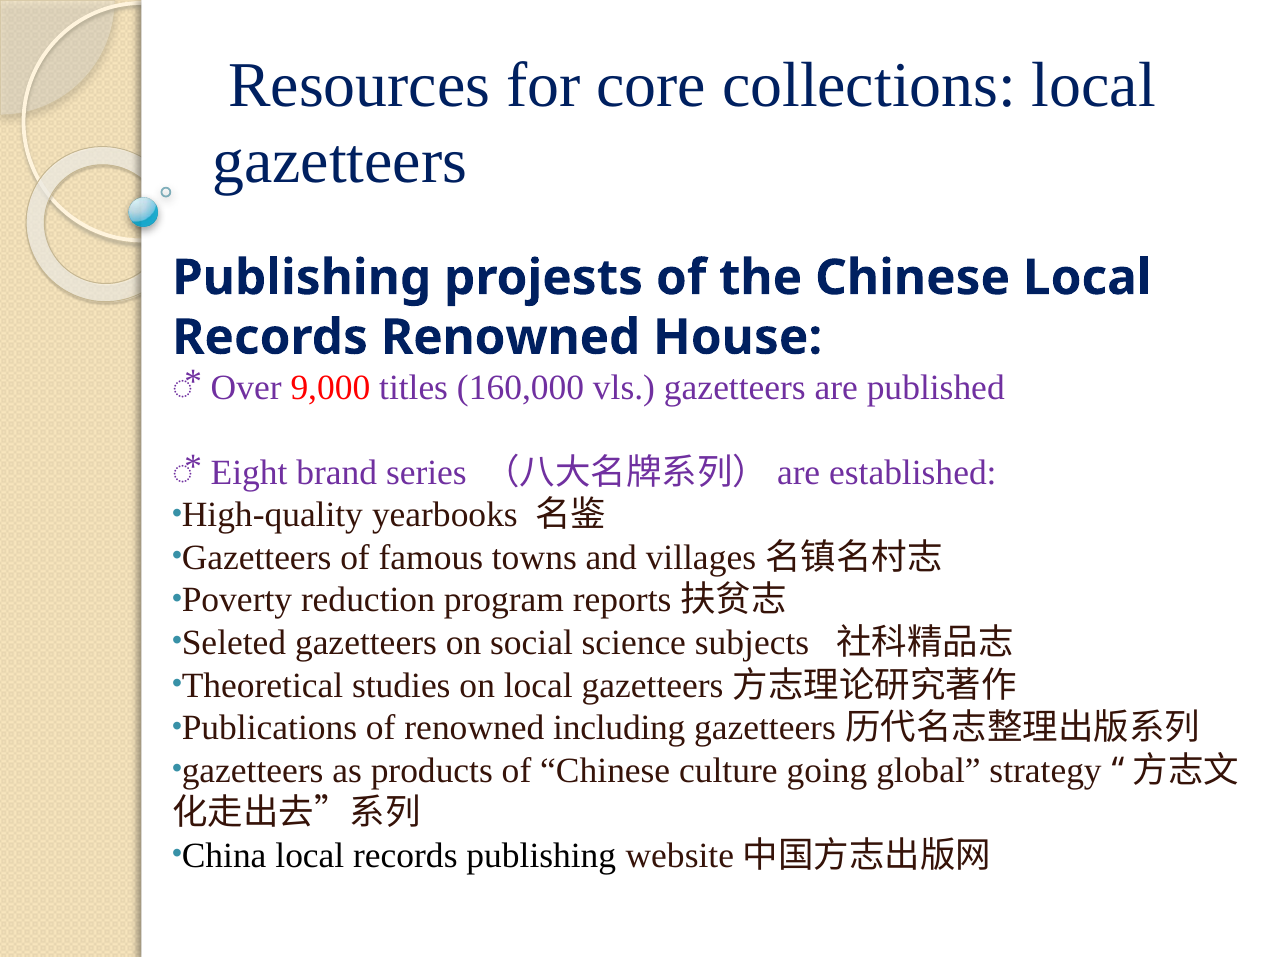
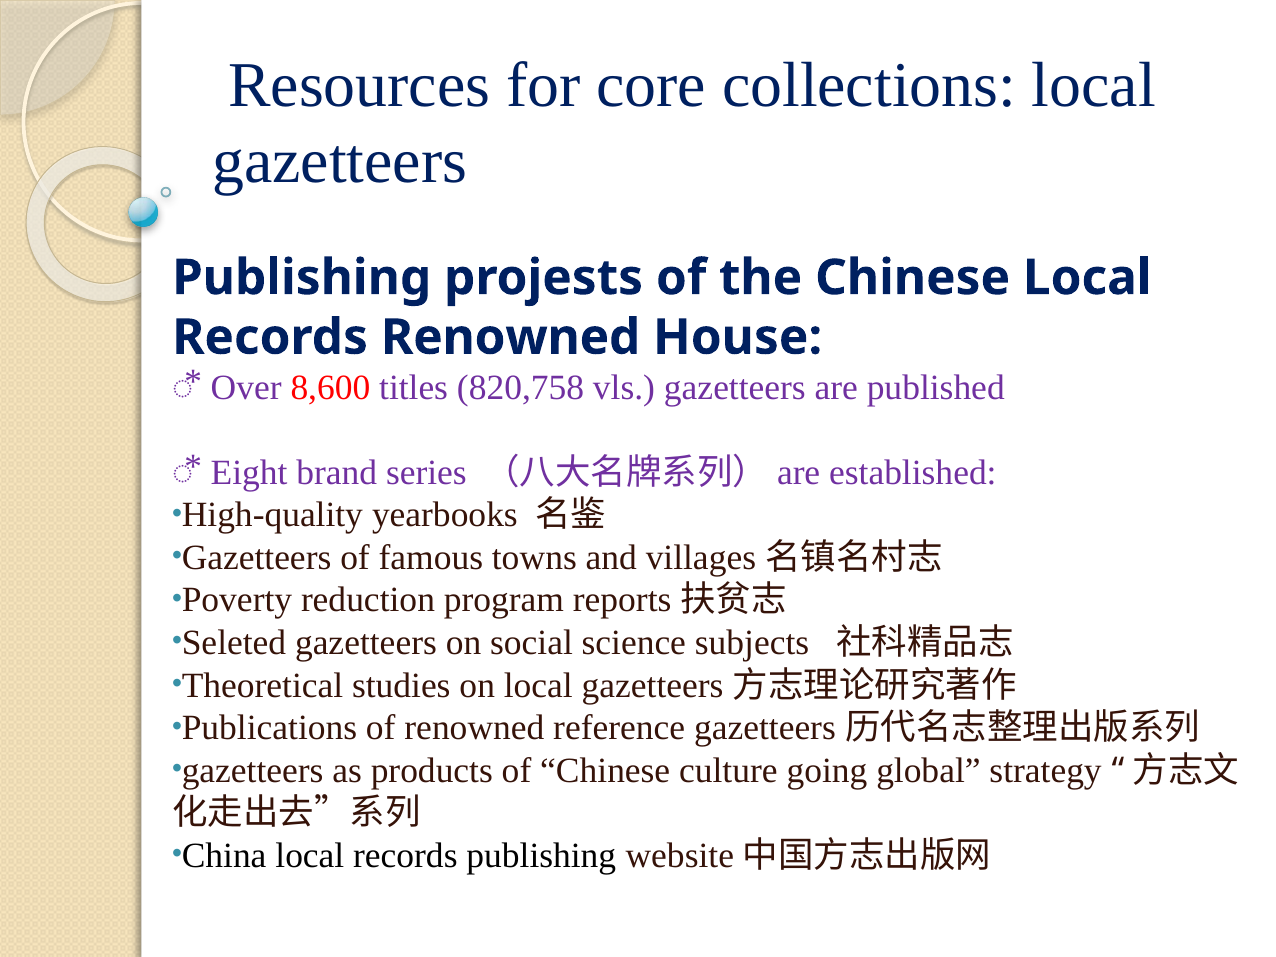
9,000: 9,000 -> 8,600 (330, 387)
160,000: 160,000 -> 820,758 (521, 387)
including: including -> reference (619, 728)
